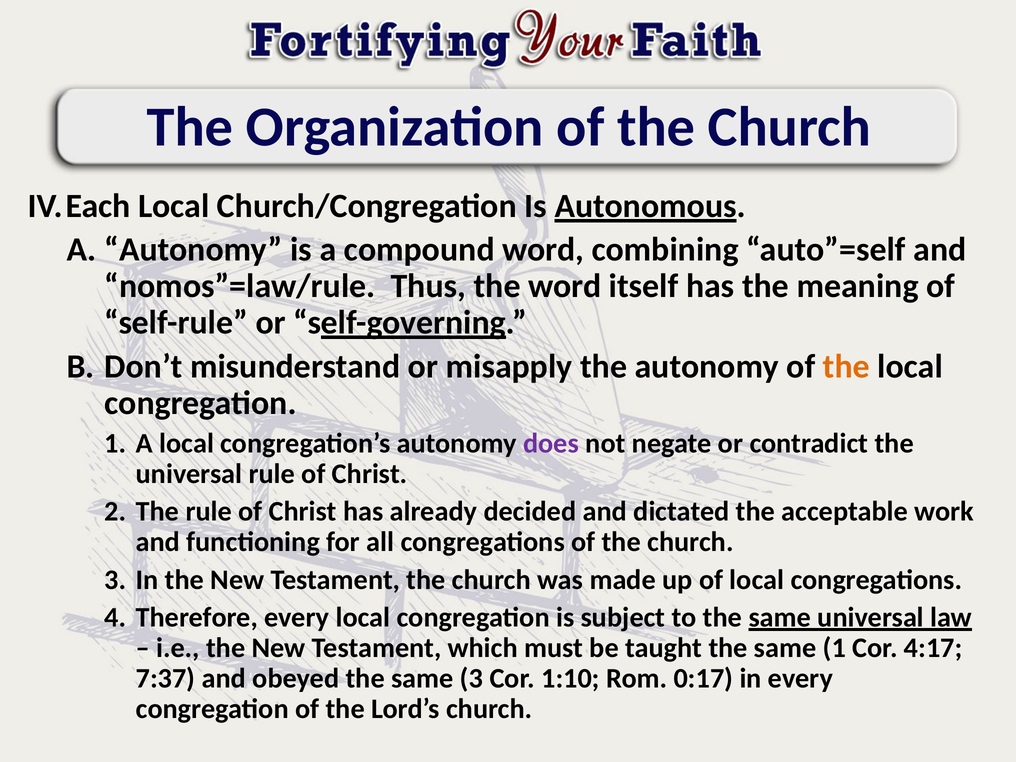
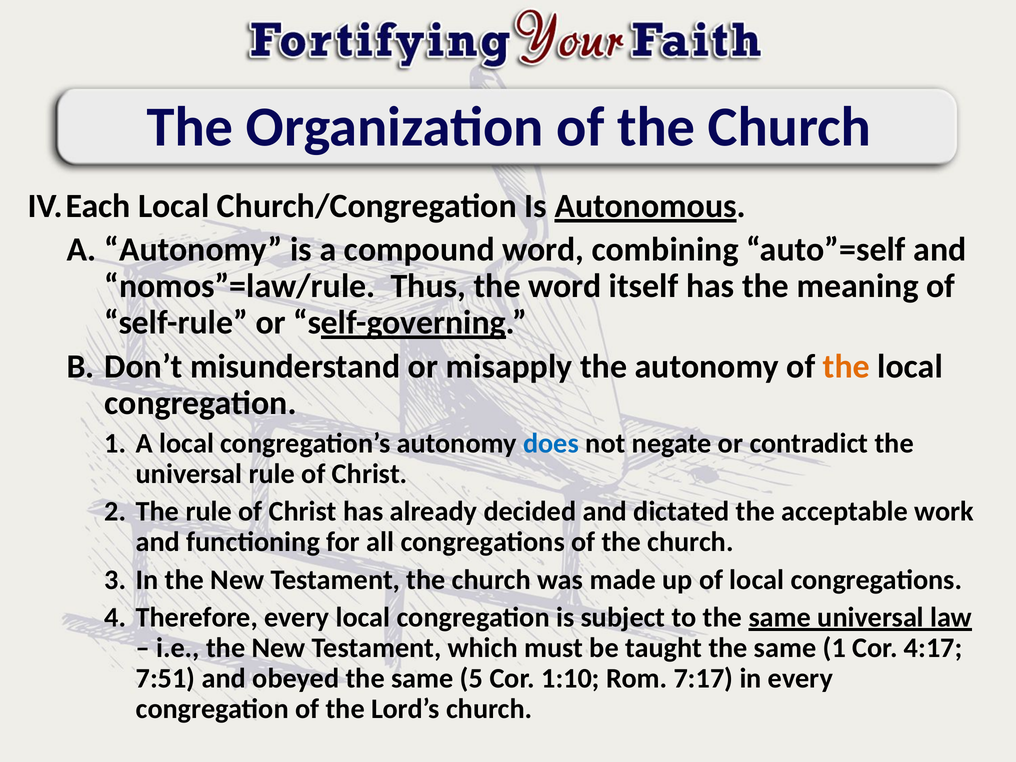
does colour: purple -> blue (551, 444)
7:37: 7:37 -> 7:51 (166, 678)
same 3: 3 -> 5 (471, 678)
0:17: 0:17 -> 7:17 (703, 678)
